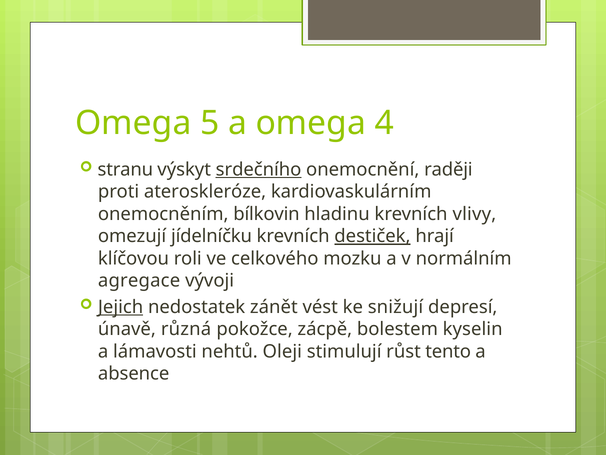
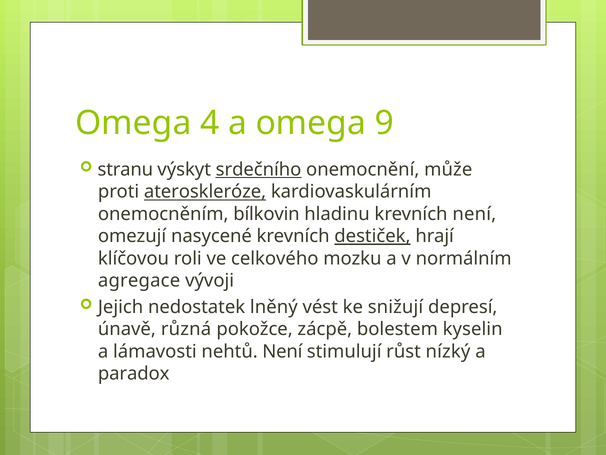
5: 5 -> 4 (210, 123)
4: 4 -> 9 (384, 123)
raději: raději -> může (448, 169)
ateroskleróze underline: none -> present (205, 192)
krevních vlivy: vlivy -> není (474, 214)
jídelníčku: jídelníčku -> nasycené (211, 236)
Jejich underline: present -> none (121, 307)
zánět: zánět -> lněný (274, 307)
nehtů Oleji: Oleji -> Není (282, 351)
tento: tento -> nízký (448, 351)
absence: absence -> paradox (134, 373)
